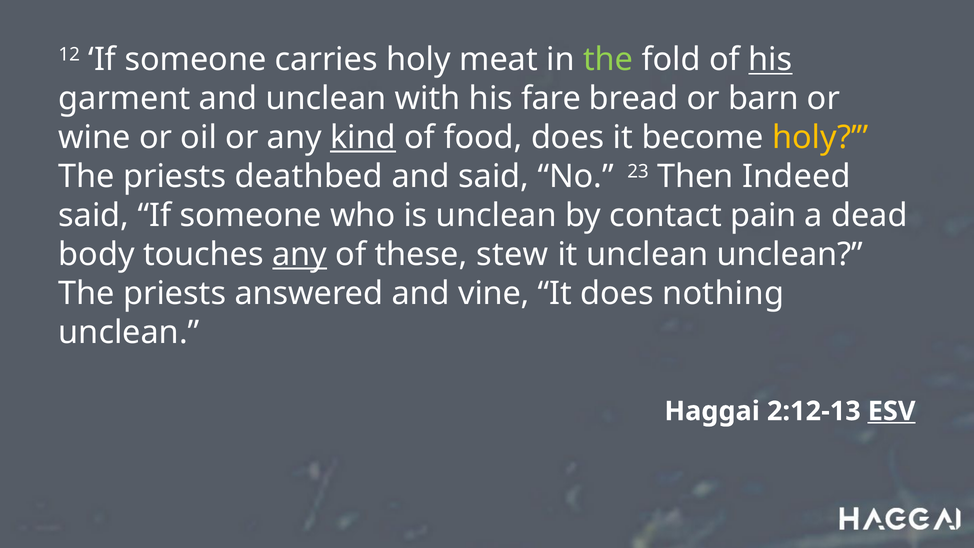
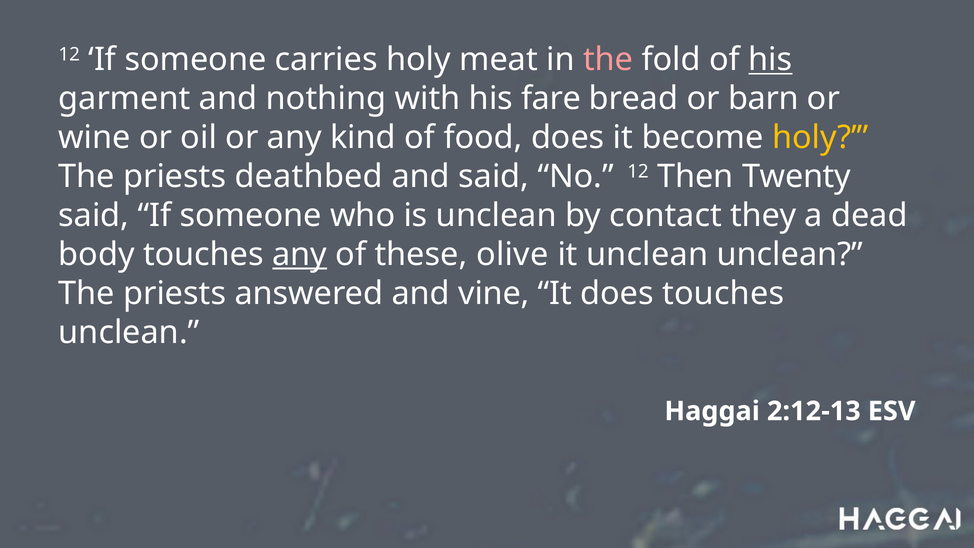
the colour: light green -> pink (608, 60)
and unclean: unclean -> nothing (326, 99)
kind underline: present -> none (363, 138)
No 23: 23 -> 12 (638, 171)
Indeed: Indeed -> Twenty (797, 177)
pain: pain -> they (763, 216)
stew: stew -> olive (512, 255)
does nothing: nothing -> touches (723, 294)
ESV underline: present -> none (892, 411)
